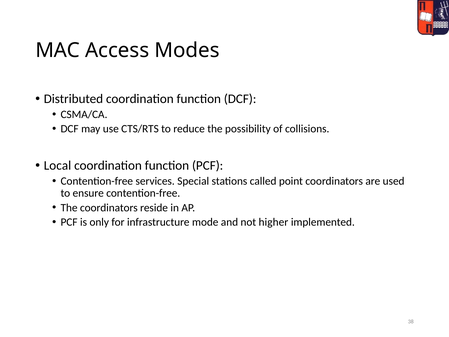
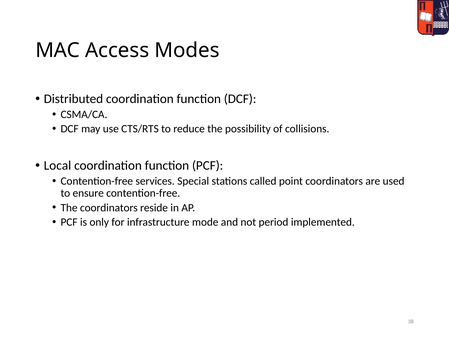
higher: higher -> period (273, 222)
